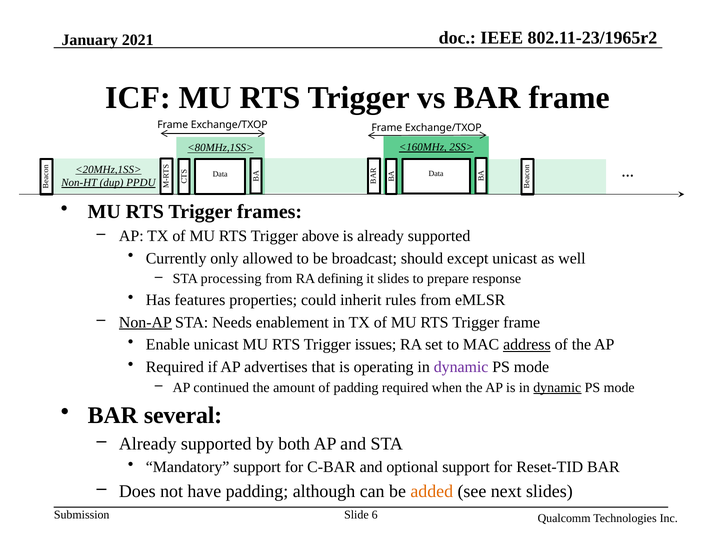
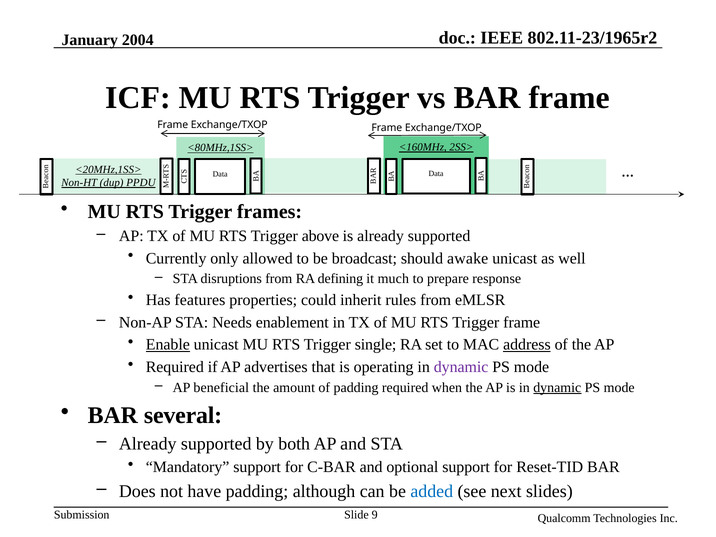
2021: 2021 -> 2004 (138, 40)
except: except -> awake (468, 258)
processing: processing -> disruptions (231, 279)
it slides: slides -> much (393, 279)
Non-AP underline: present -> none (145, 322)
Enable underline: none -> present (168, 345)
issues: issues -> single (376, 345)
continued: continued -> beneficial (221, 387)
added colour: orange -> blue (432, 491)
6: 6 -> 9 (375, 515)
